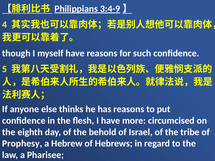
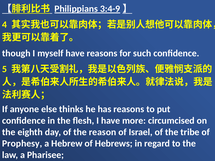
behold: behold -> reason (103, 132)
